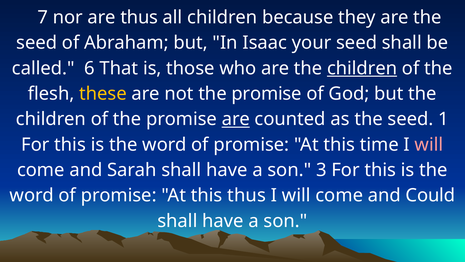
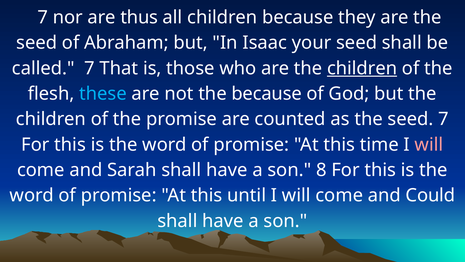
called 6: 6 -> 7 (90, 68)
these colour: yellow -> light blue (103, 94)
not the promise: promise -> because (267, 94)
are underline: present -> none (236, 119)
seed 1: 1 -> 7 (443, 119)
3: 3 -> 8 (321, 170)
this thus: thus -> until (247, 195)
